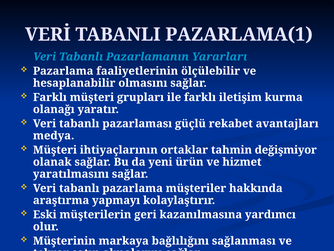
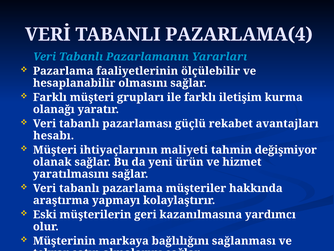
PAZARLAMA(1: PAZARLAMA(1 -> PAZARLAMA(4 (239, 34)
medya: medya -> hesabı (54, 135)
ortaklar: ortaklar -> maliyeti (184, 150)
